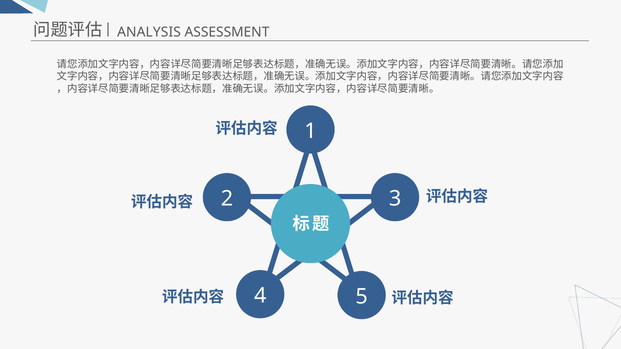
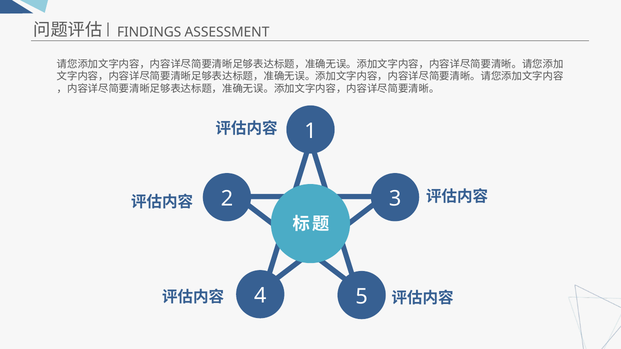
ANALYSIS: ANALYSIS -> FINDINGS (149, 32)
